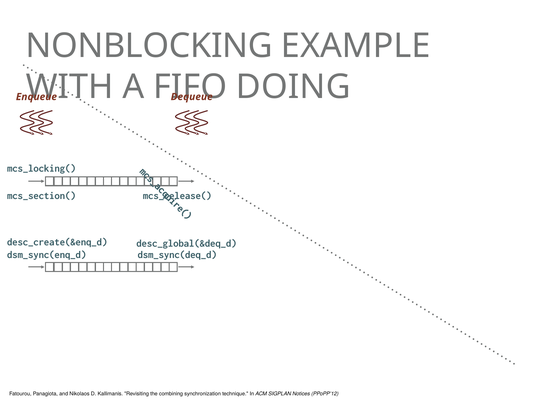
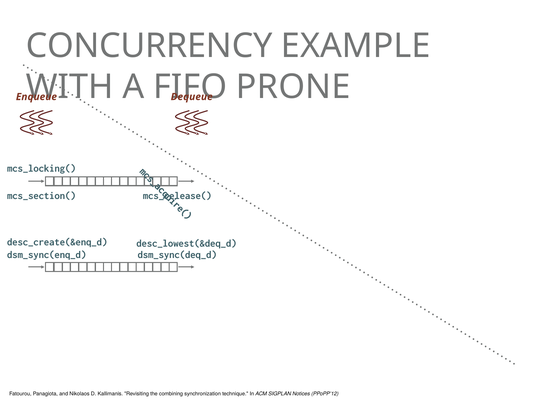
NONBLOCKING: NONBLOCKING -> CONCURRENCY (149, 46)
DOING: DOING -> PRONE (293, 87)
desc_global(&deq_d: desc_global(&deq_d -> desc_lowest(&deq_d (186, 243)
